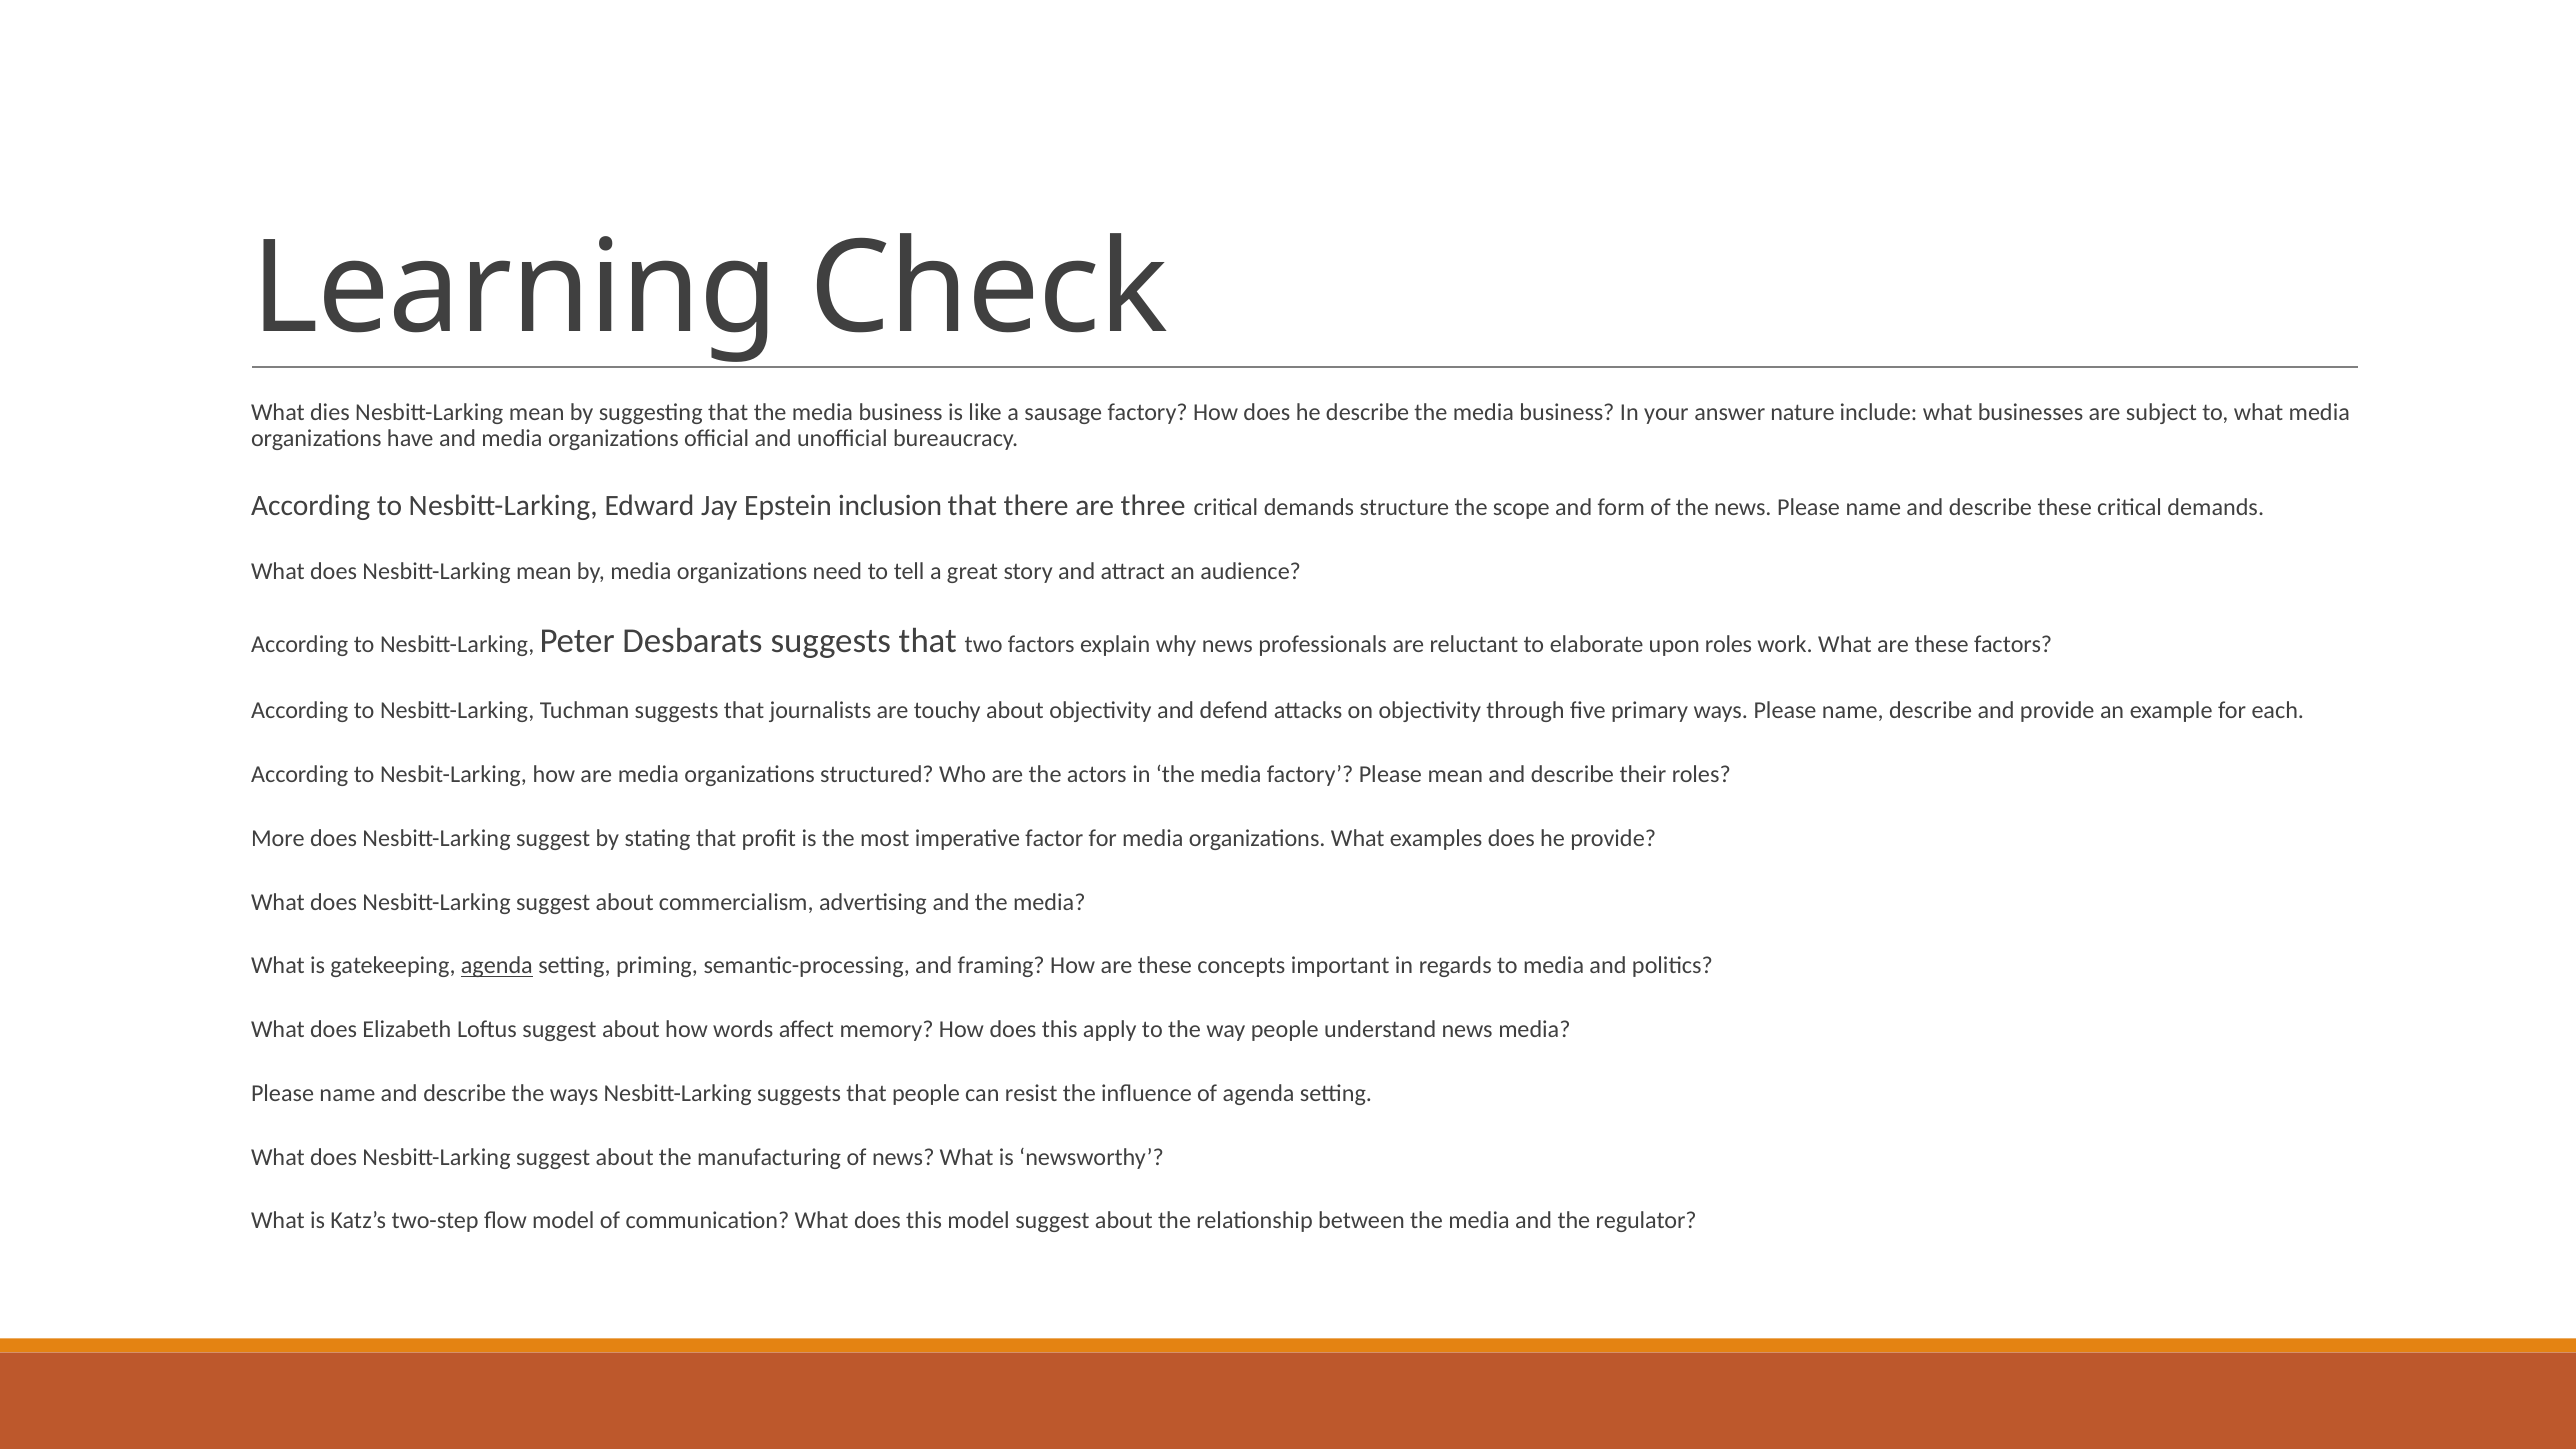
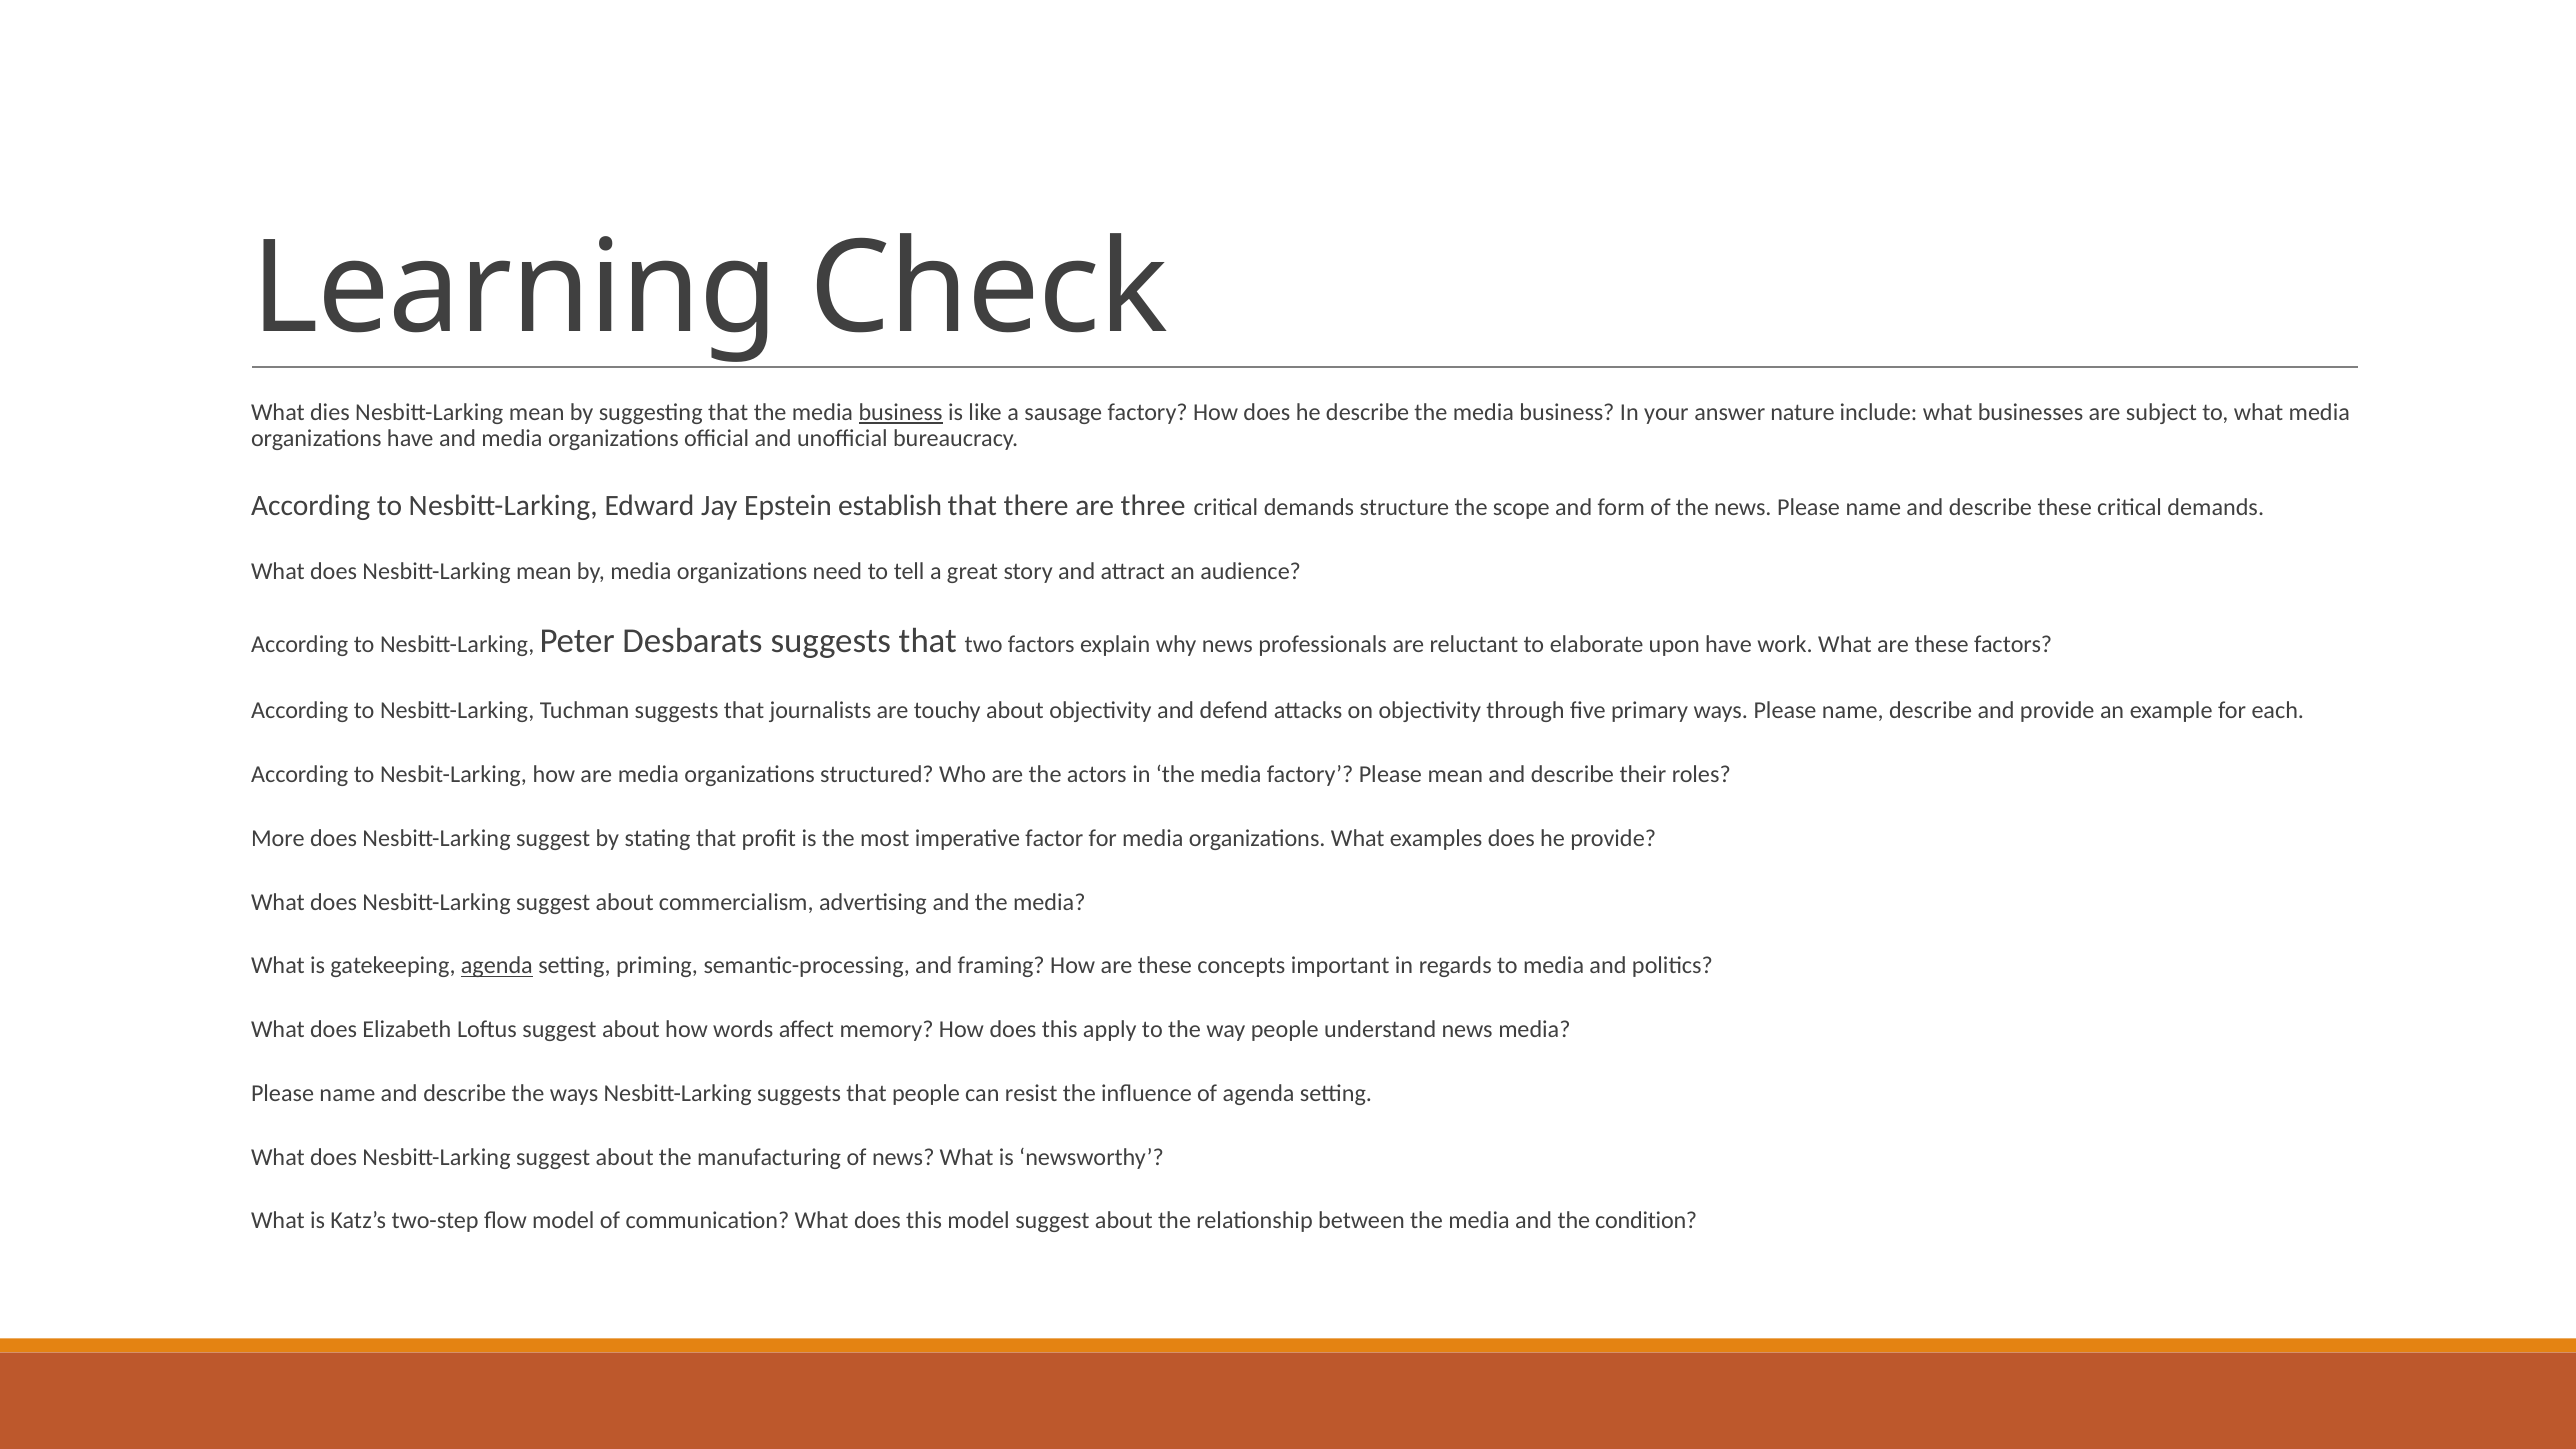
business underline: none -> present (901, 413)
inclusion: inclusion -> establish (890, 505)
upon roles: roles -> have (1729, 645)
regulator: regulator -> condition (1646, 1221)
